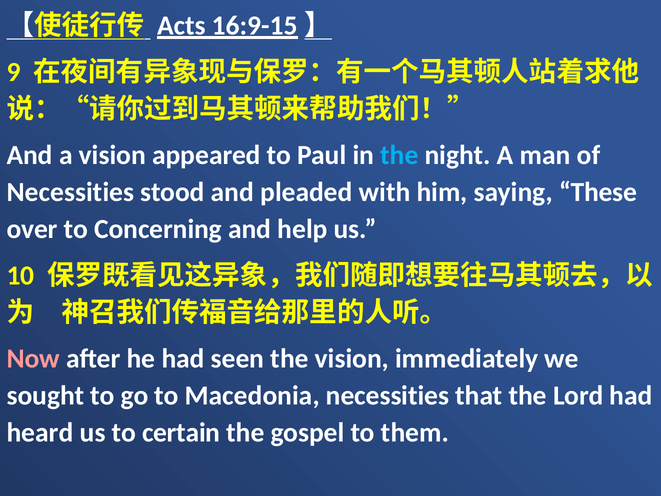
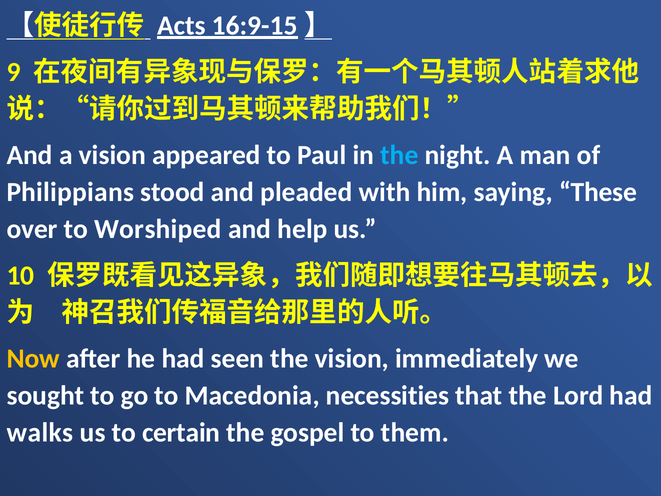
Necessities: Necessities -> Philippians (70, 192)
Concerning: Concerning -> Worshiped (158, 229)
Now colour: pink -> yellow (33, 358)
heard: heard -> walks (40, 433)
